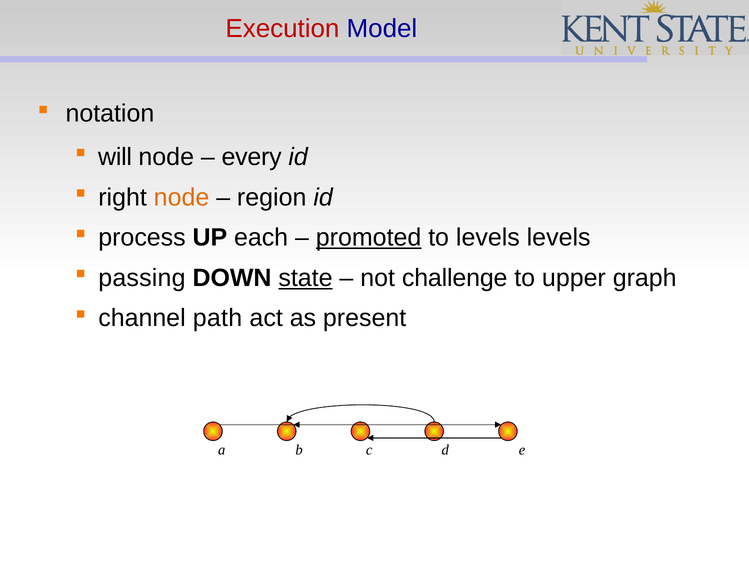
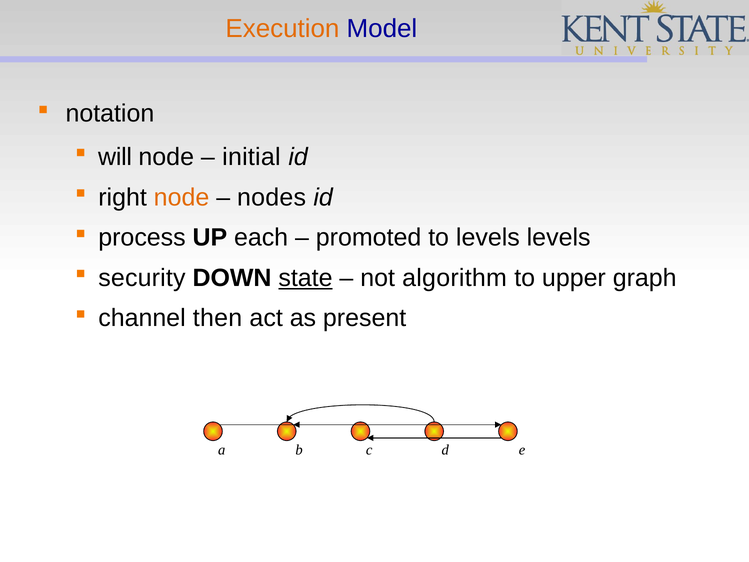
Execution colour: red -> orange (282, 29)
every: every -> initial (251, 157)
region: region -> nodes (272, 197)
promoted underline: present -> none (369, 238)
passing: passing -> security (142, 278)
challenge: challenge -> algorithm (455, 278)
path: path -> then (218, 318)
